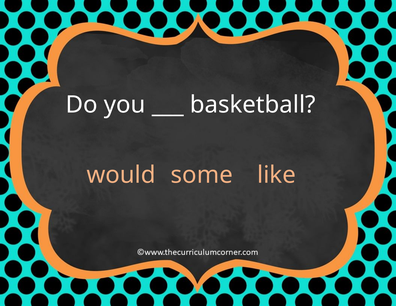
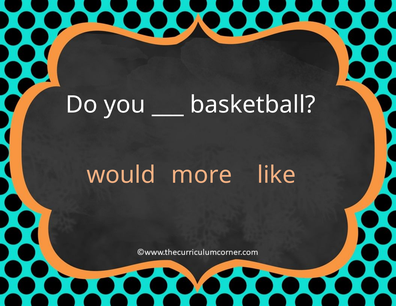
some: some -> more (202, 175)
